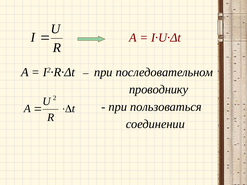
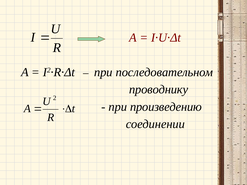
пользоваться: пользоваться -> произведению (166, 107)
